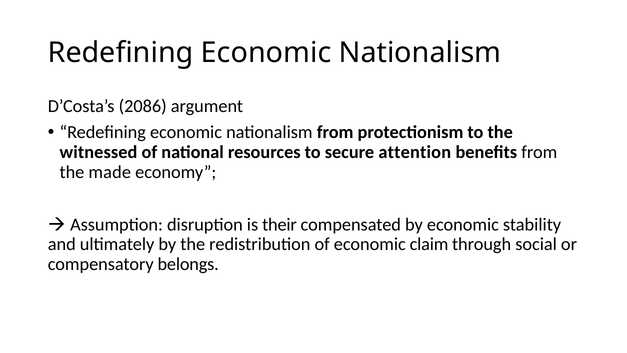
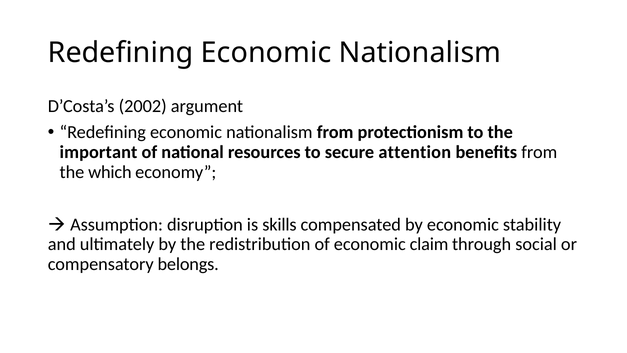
2086: 2086 -> 2002 (143, 106)
witnessed: witnessed -> important (98, 152)
made: made -> which (110, 172)
their: their -> skills (279, 224)
